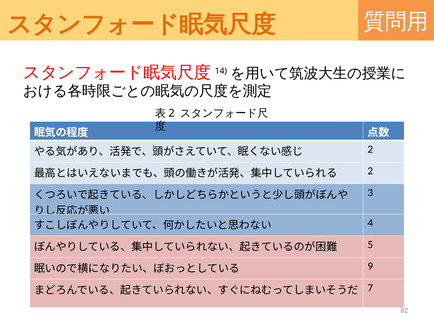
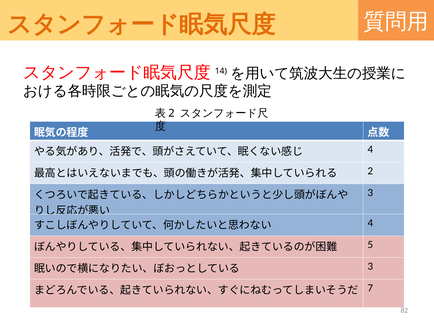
2: 2 -> 4 (370, 150)
9: 9 -> 3 (370, 267)
